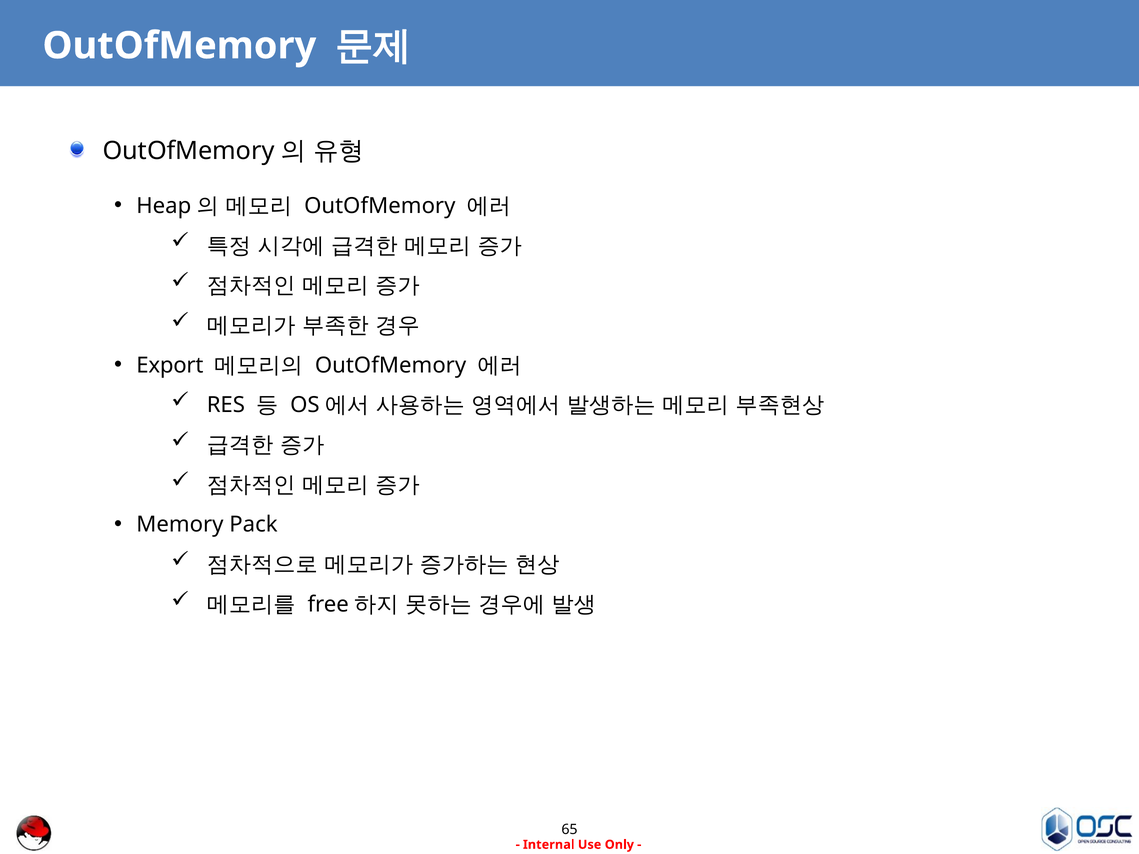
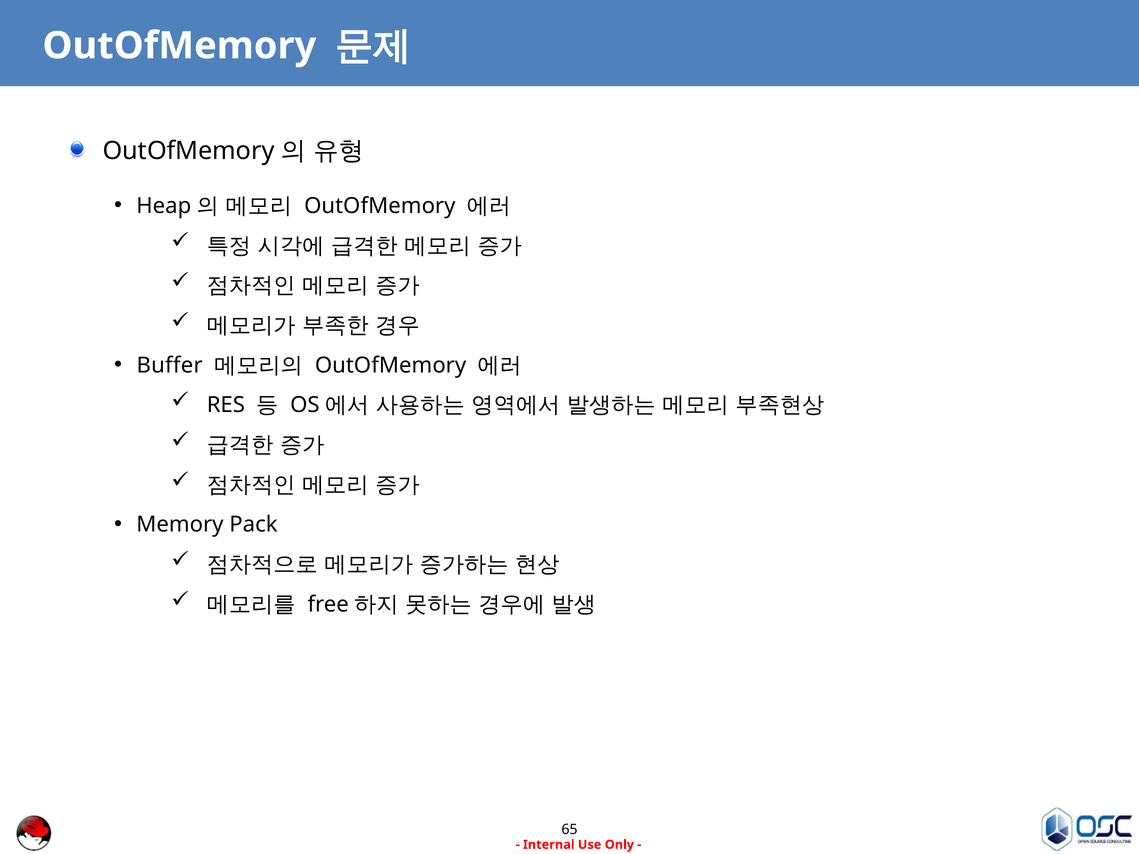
Export: Export -> Buffer (170, 365)
